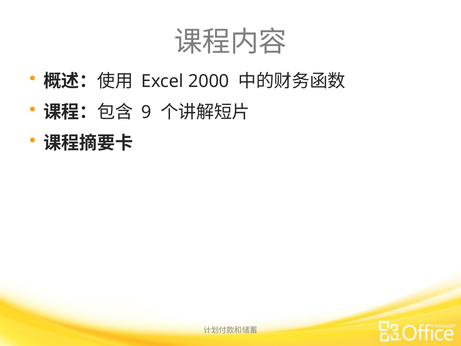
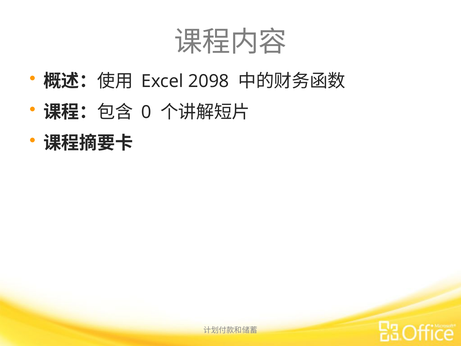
2000: 2000 -> 2098 (209, 81)
9: 9 -> 0 (146, 112)
